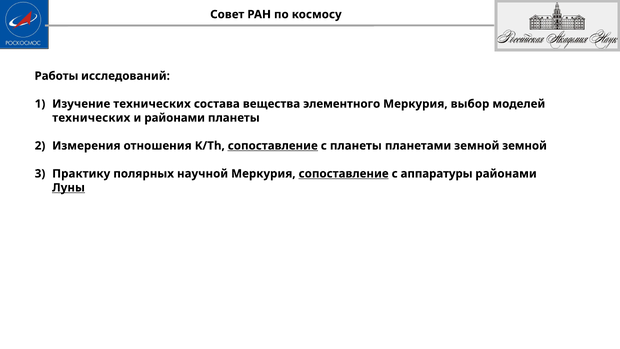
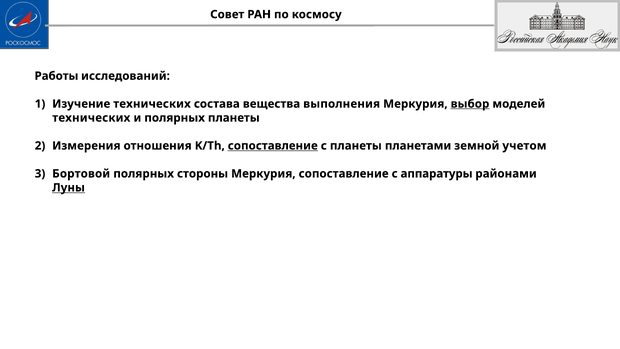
элементного: элементного -> выполнения (342, 104)
выбор underline: none -> present (470, 104)
и районами: районами -> полярных (175, 118)
земной земной: земной -> учетом (524, 146)
Практику: Практику -> Бортовой (81, 174)
научной: научной -> стороны (203, 174)
сопоставление underline: present -> none (344, 174)
